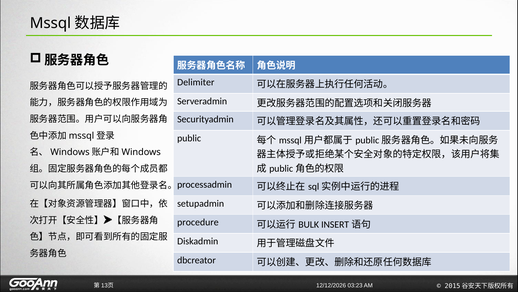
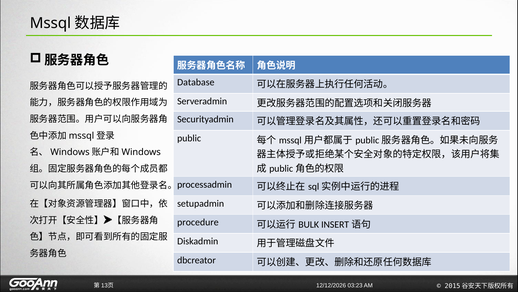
Delimiter: Delimiter -> Database (196, 82)
